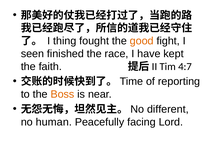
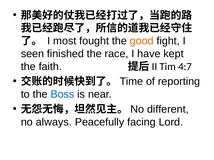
thing: thing -> most (65, 41)
Boss colour: orange -> blue (62, 95)
human: human -> always (54, 122)
